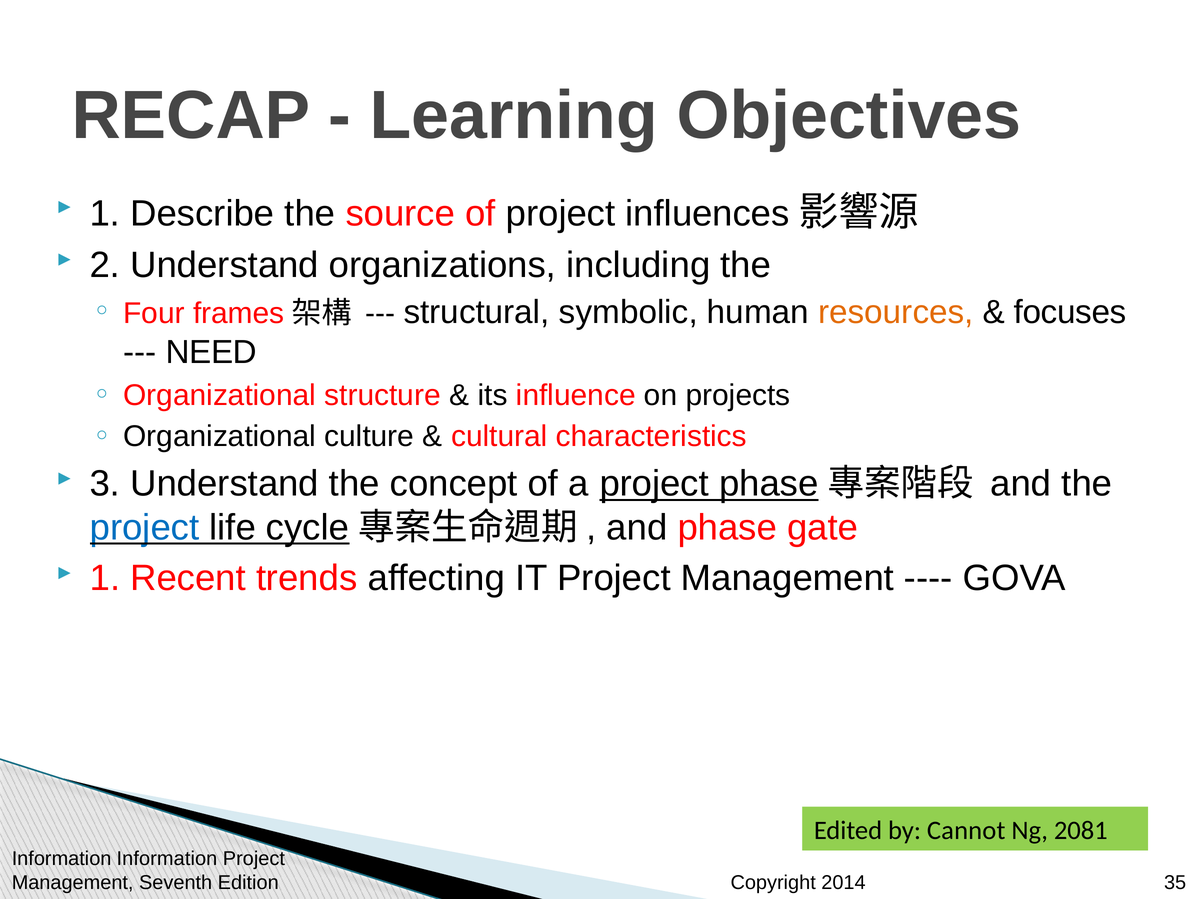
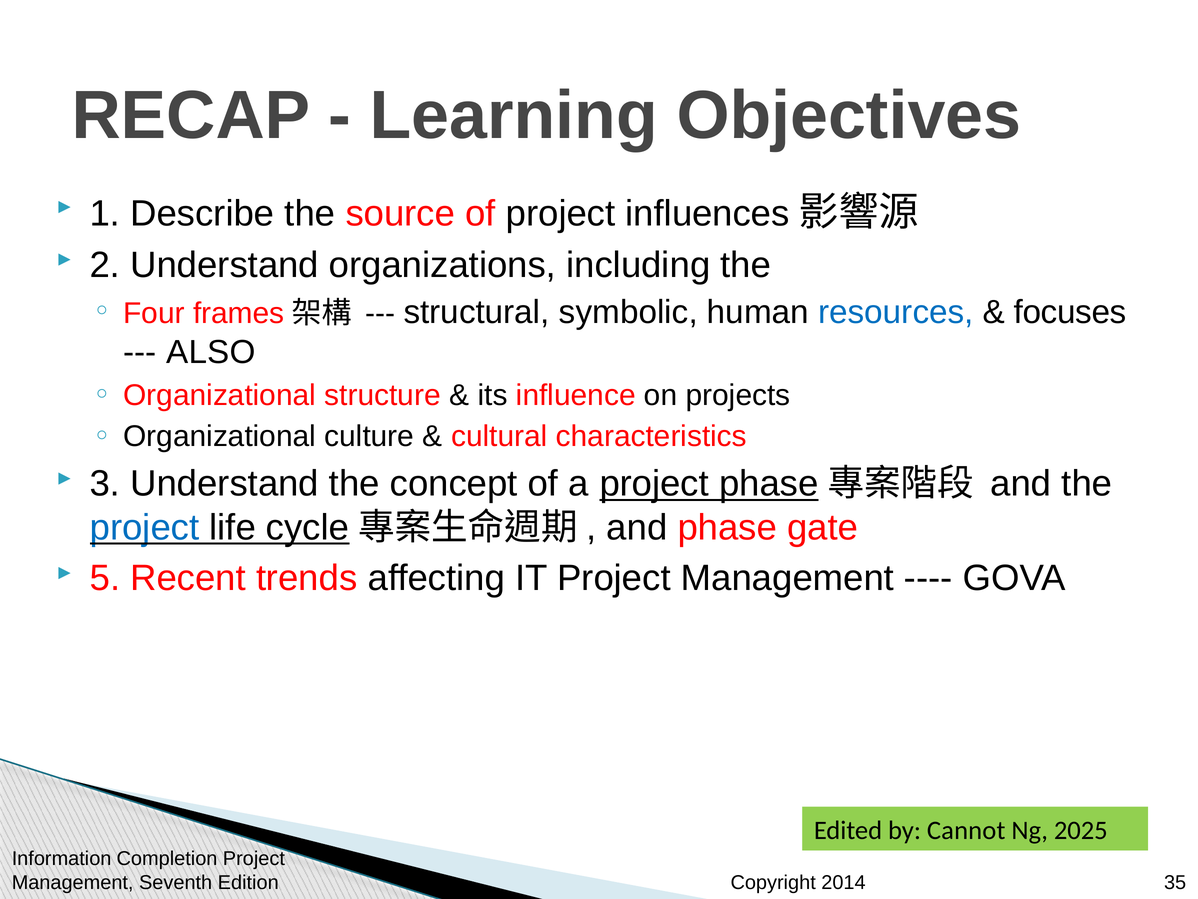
resources colour: orange -> blue (896, 312)
NEED: NEED -> ALSO (211, 352)
1: 1 -> 5 (105, 578)
2081: 2081 -> 2025 (1081, 830)
Information Information: Information -> Completion (167, 858)
